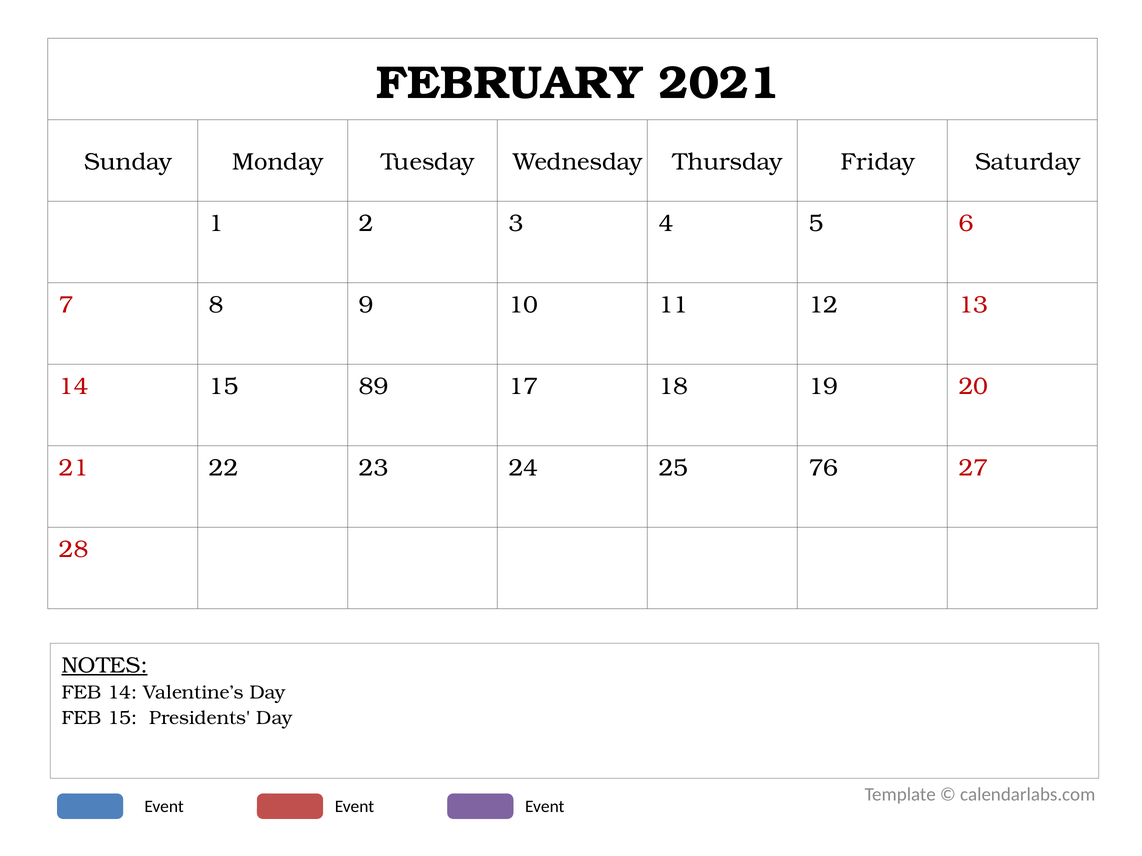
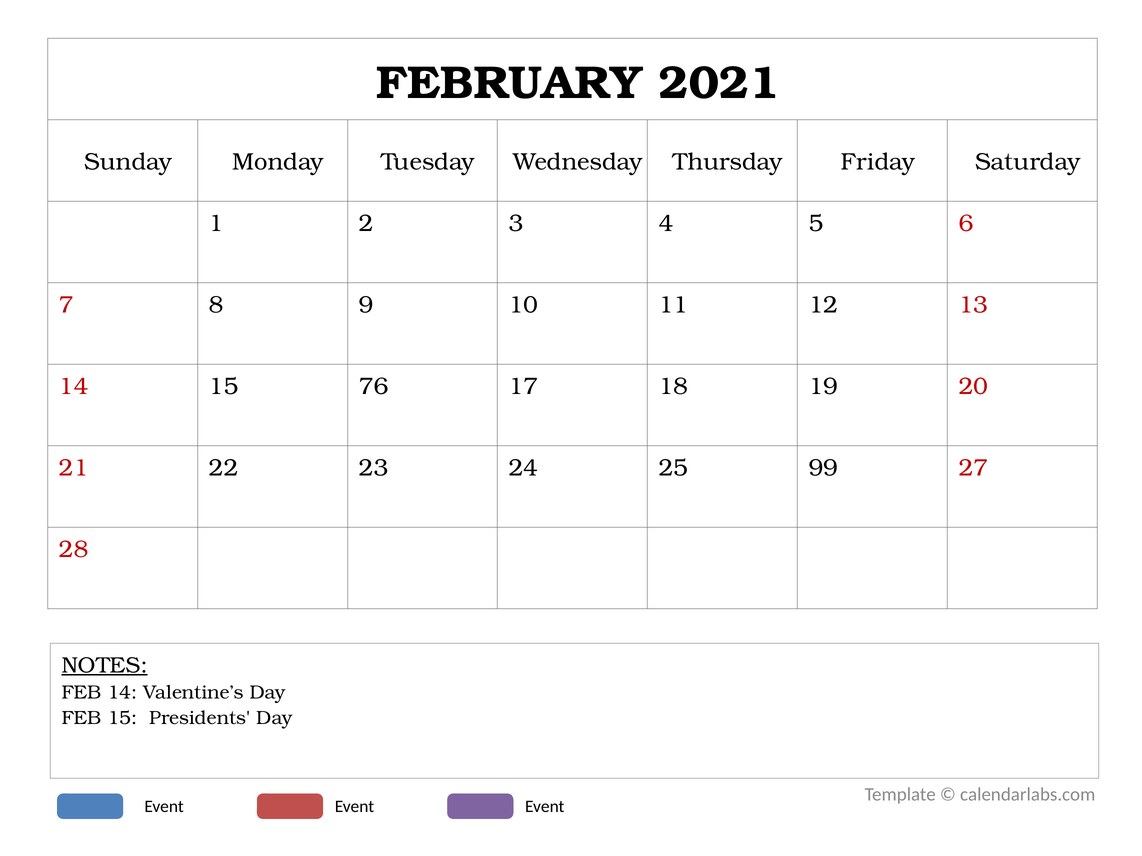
89: 89 -> 76 (374, 387)
76: 76 -> 99 (823, 468)
